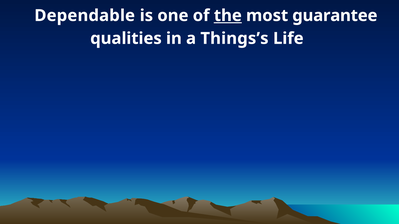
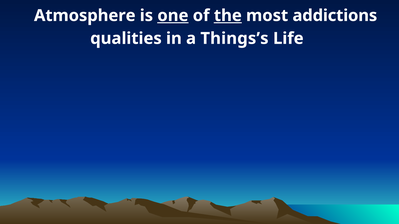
Dependable: Dependable -> Atmosphere (85, 16)
one underline: none -> present (173, 16)
guarantee: guarantee -> addictions (335, 16)
